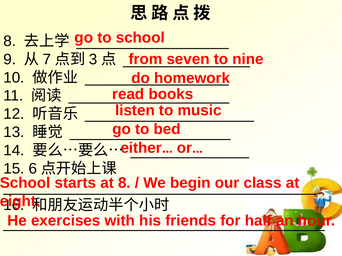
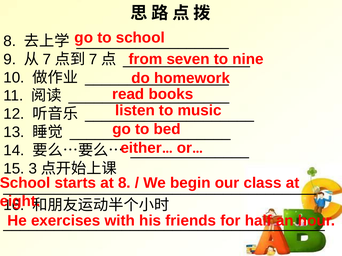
3: 3 -> 7 (93, 59)
6: 6 -> 3 (33, 169)
